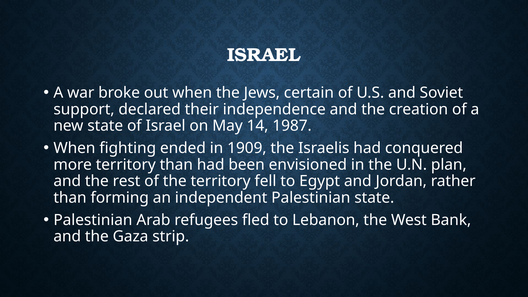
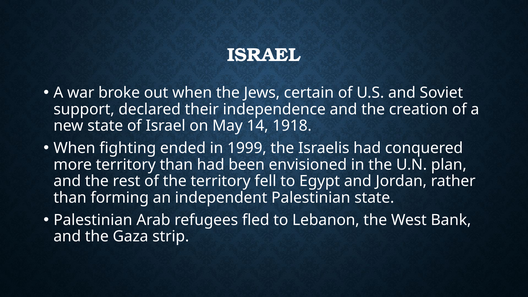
1987: 1987 -> 1918 (292, 126)
1909: 1909 -> 1999 (247, 148)
